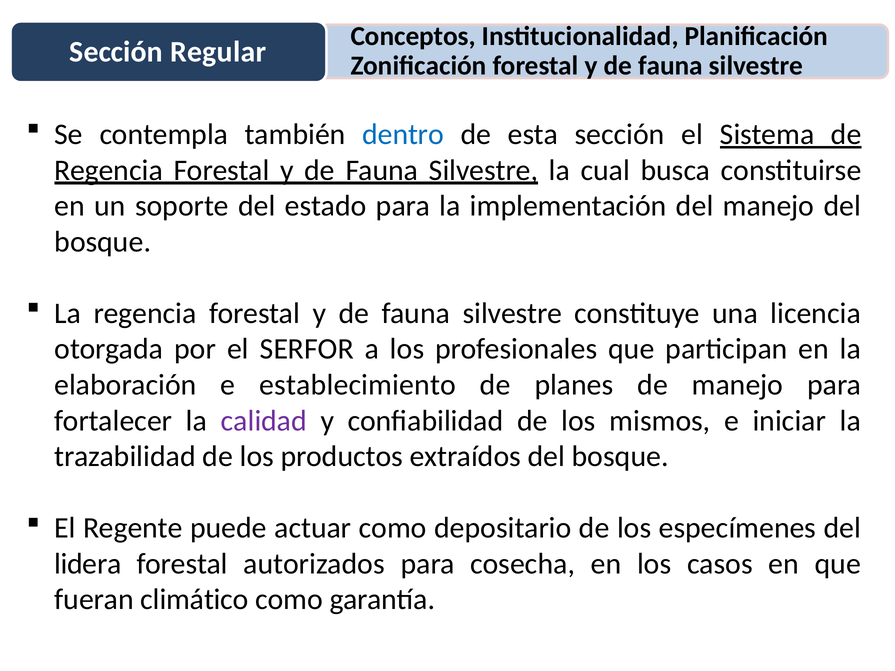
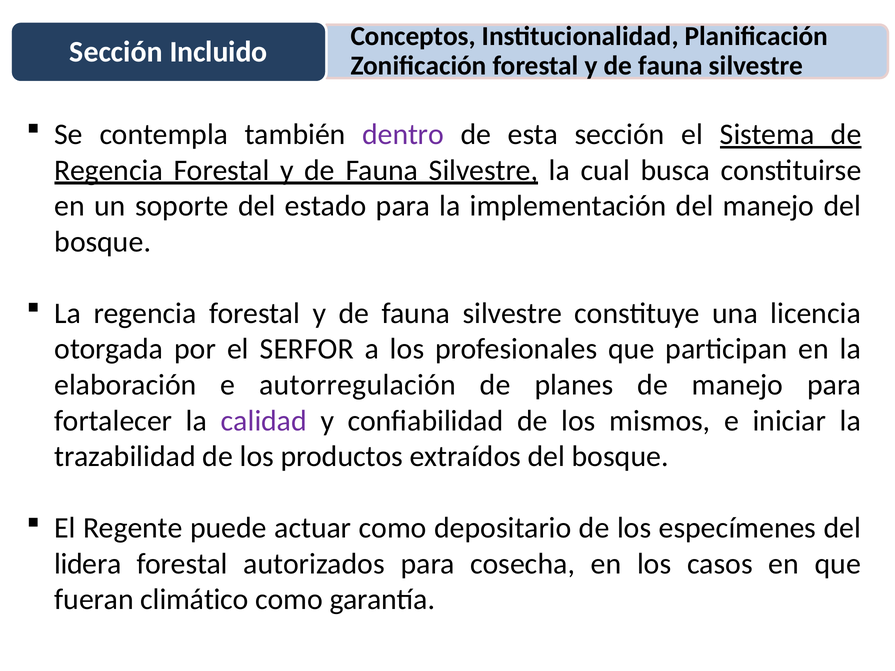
Regular: Regular -> Incluido (219, 52)
dentro colour: blue -> purple (403, 134)
establecimiento: establecimiento -> autorregulación (358, 385)
